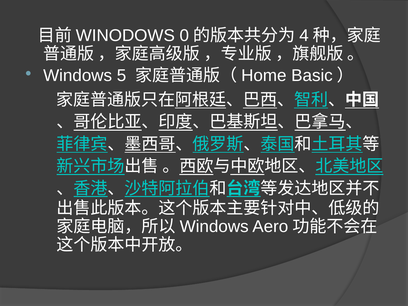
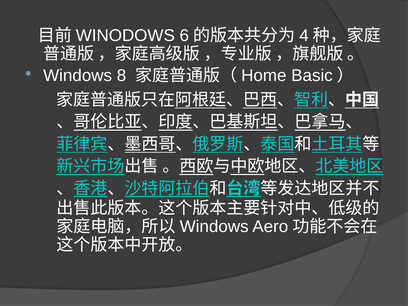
0: 0 -> 6 (184, 36)
5: 5 -> 8 (121, 76)
